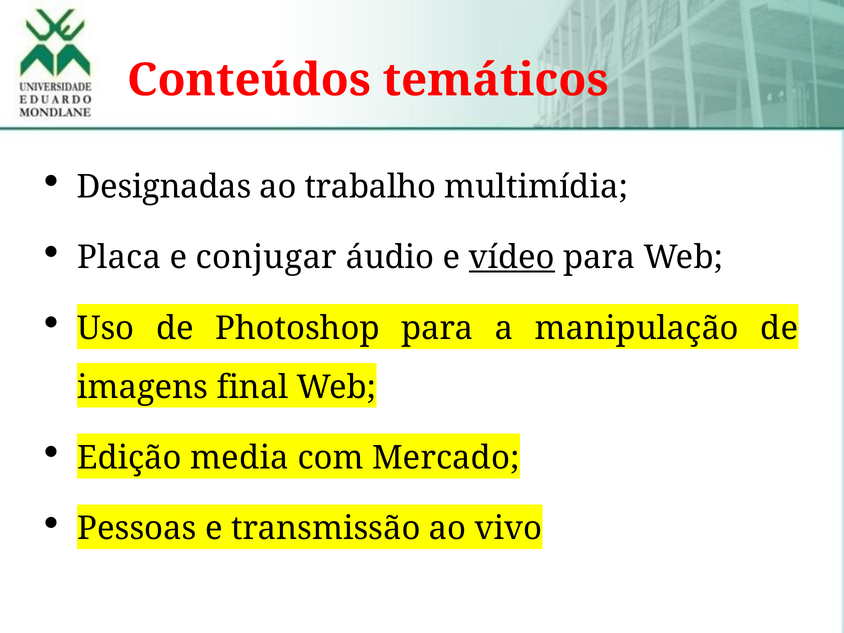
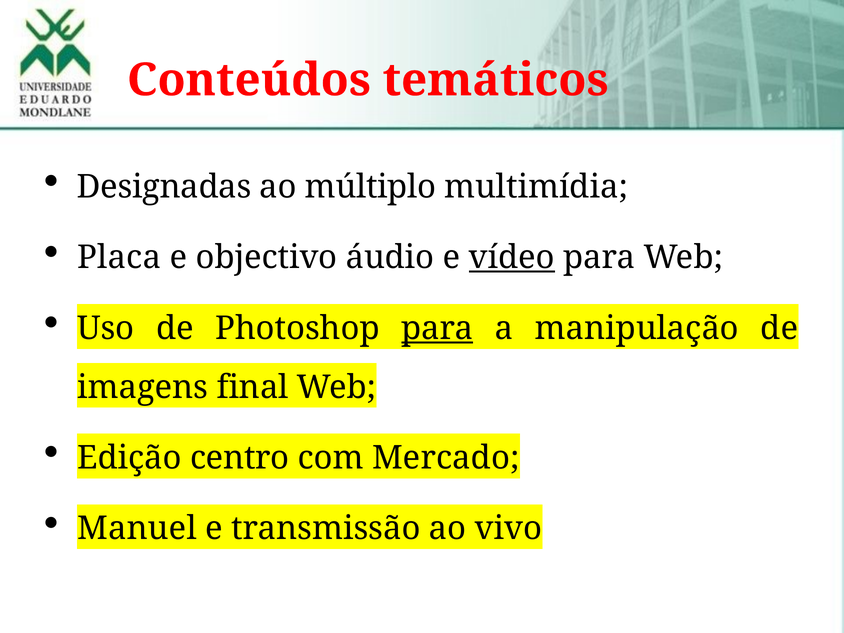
trabalho: trabalho -> múltiplo (371, 187)
conjugar: conjugar -> objectivo (267, 258)
para underline: none -> present (437, 328)
media: media -> centro (240, 458)
Pessoas: Pessoas -> Manuel (137, 529)
